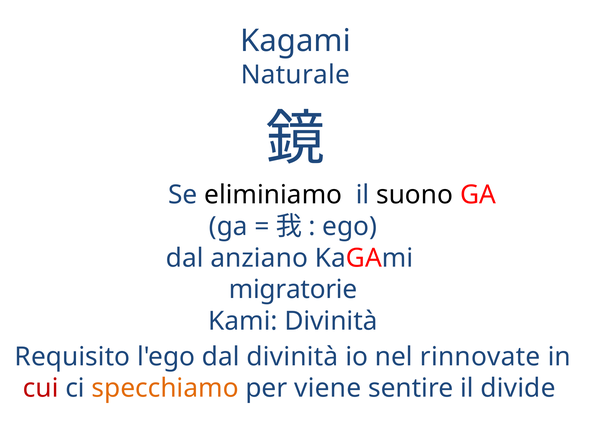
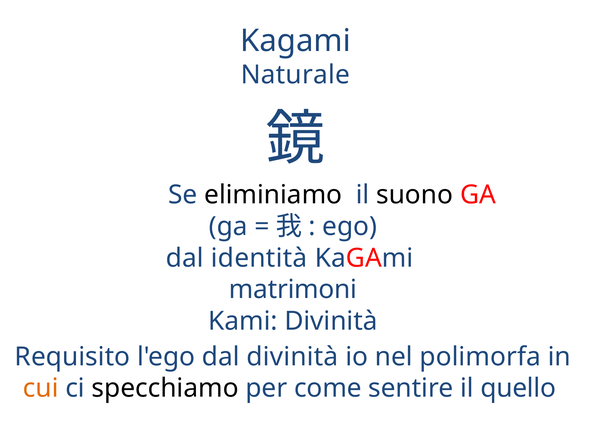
anziano: anziano -> identità (259, 258)
migratorie: migratorie -> matrimoni (293, 289)
rinnovate: rinnovate -> polimorfa (480, 356)
cui colour: red -> orange (41, 388)
specchiamo colour: orange -> black (165, 388)
viene: viene -> come (328, 388)
divide: divide -> quello (518, 388)
